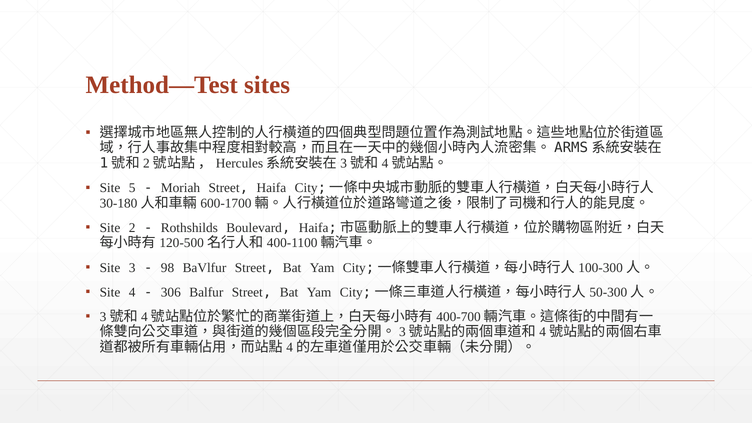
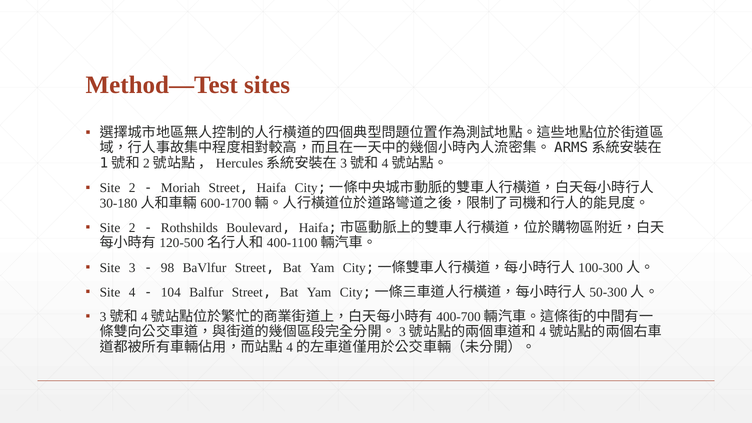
5: 5 -> 2 (132, 188)
306: 306 -> 104 (171, 292)
